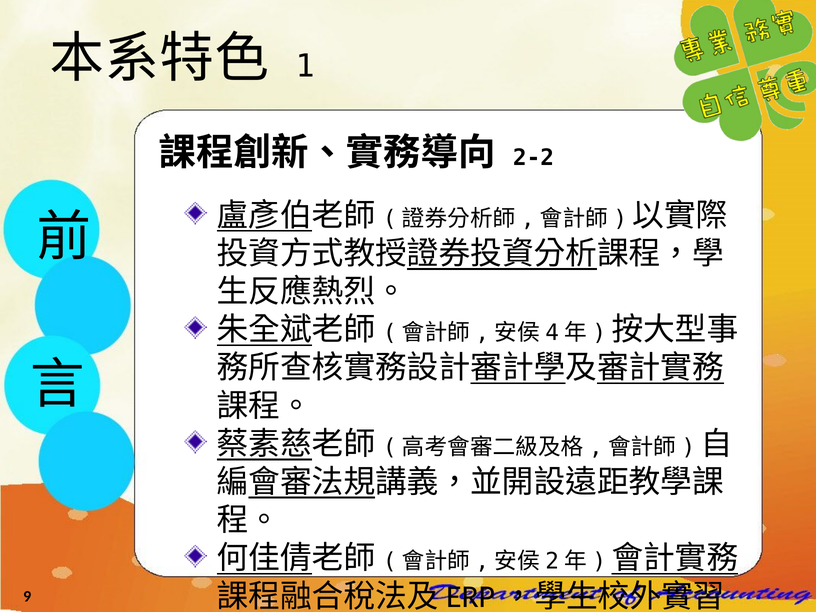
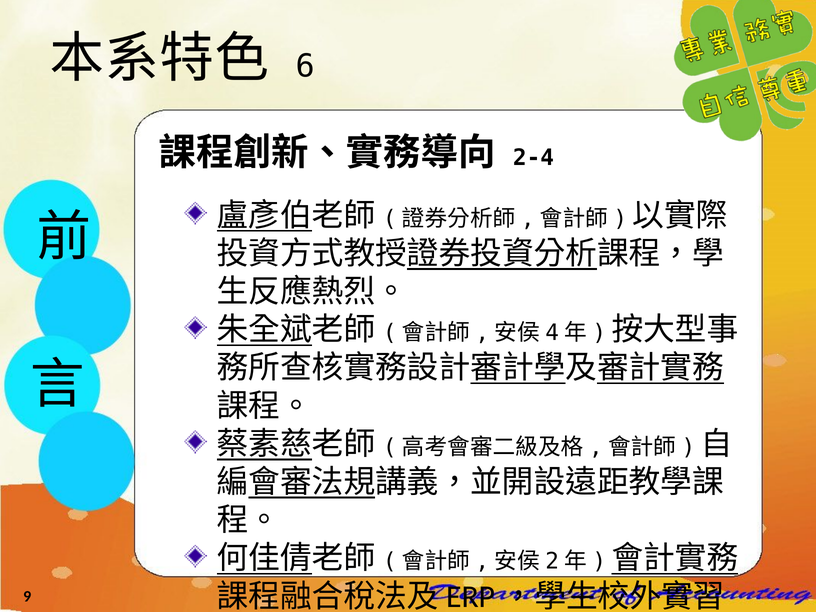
1: 1 -> 6 (305, 66)
2-2: 2-2 -> 2-4 (533, 158)
